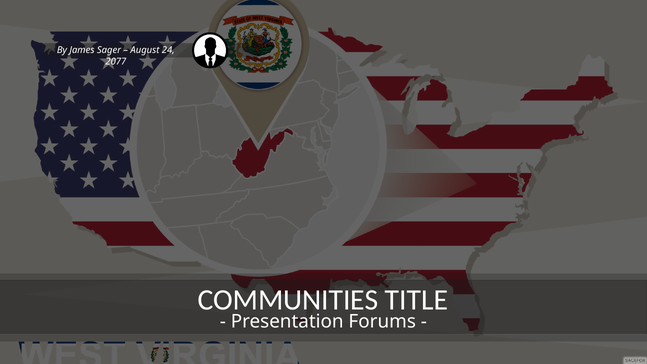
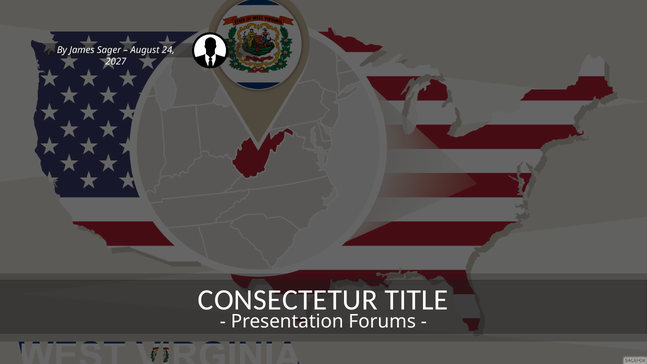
2077: 2077 -> 2027 (116, 62)
COMMUNITIES: COMMUNITIES -> CONSECTETUR (288, 300)
